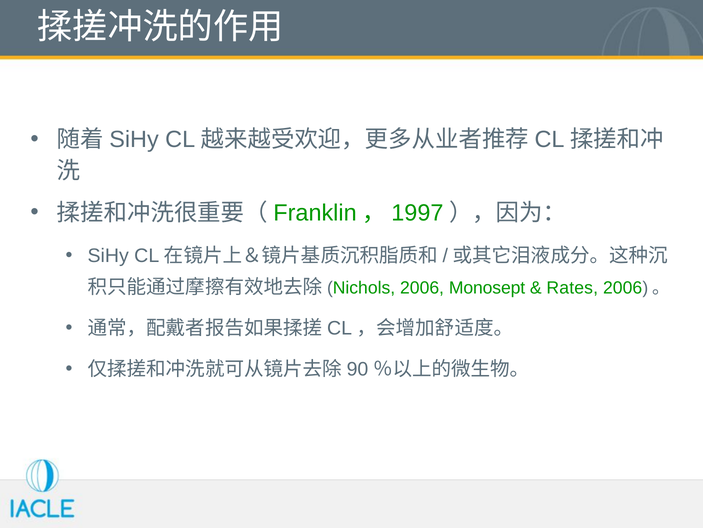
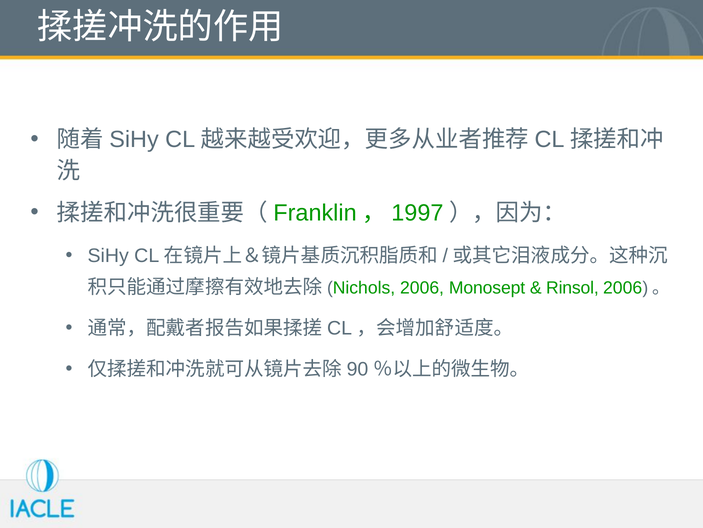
Rates: Rates -> Rinsol (572, 288)
